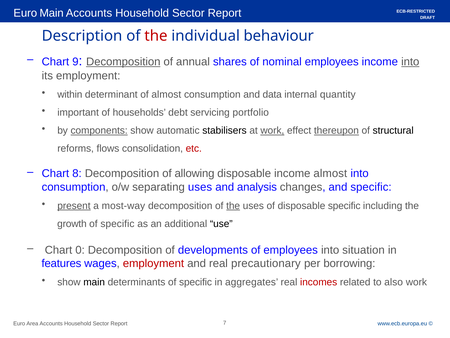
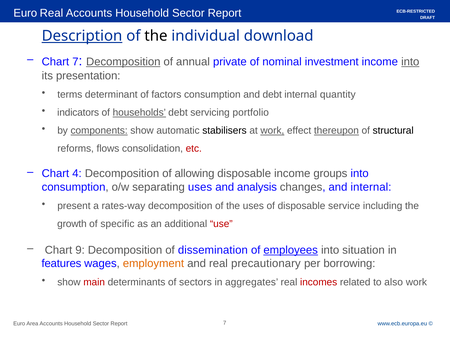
Main: Main -> Real (51, 13)
Description underline: none -> present (82, 36)
the colour: red -> black (156, 36)
behaviour: behaviour -> download (279, 36)
Chart 9: 9 -> 7 (75, 62)
shares: shares -> private (230, 62)
nominal employees: employees -> investment (332, 62)
its employment: employment -> presentation (88, 76)
within: within -> terms (70, 94)
of almost: almost -> factors (166, 94)
and data: data -> debt (272, 94)
important: important -> indicators (78, 112)
households underline: none -> present (139, 112)
8: 8 -> 4 (77, 173)
income almost: almost -> groups (330, 173)
and specific: specific -> internal (371, 187)
present underline: present -> none (74, 205)
most-way: most-way -> rates-way (123, 205)
the underline: present -> none (233, 205)
disposable specific: specific -> service (344, 205)
use colour: black -> red (221, 223)
0: 0 -> 9 (80, 250)
developments: developments -> dissemination (213, 250)
employees underline: none -> present (291, 250)
employment colour: red -> orange (153, 263)
main colour: black -> red (94, 282)
determinants of specific: specific -> sectors (195, 282)
